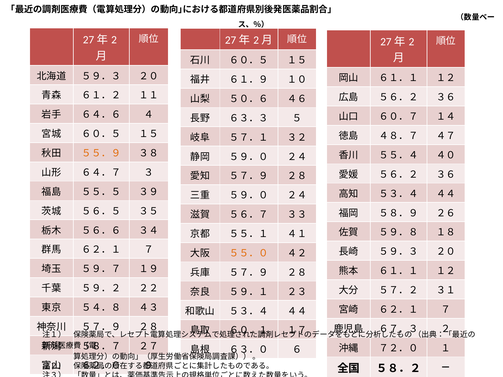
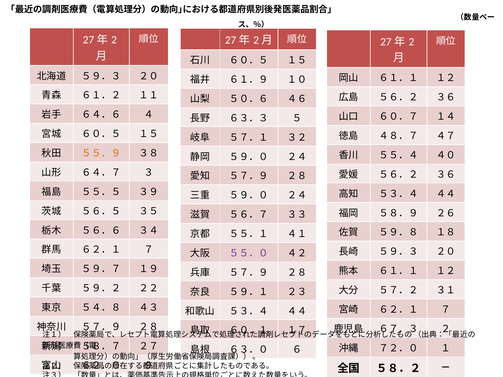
５５．０ colour: orange -> purple (249, 253)
